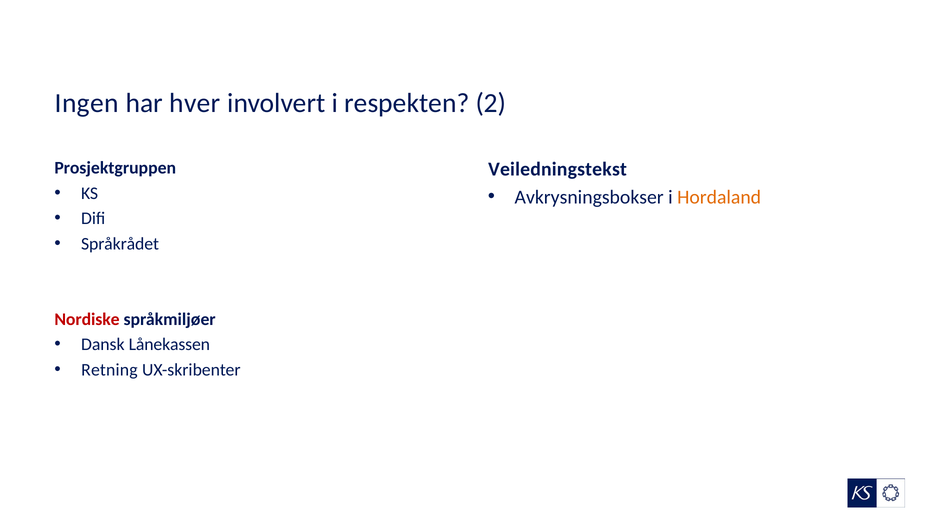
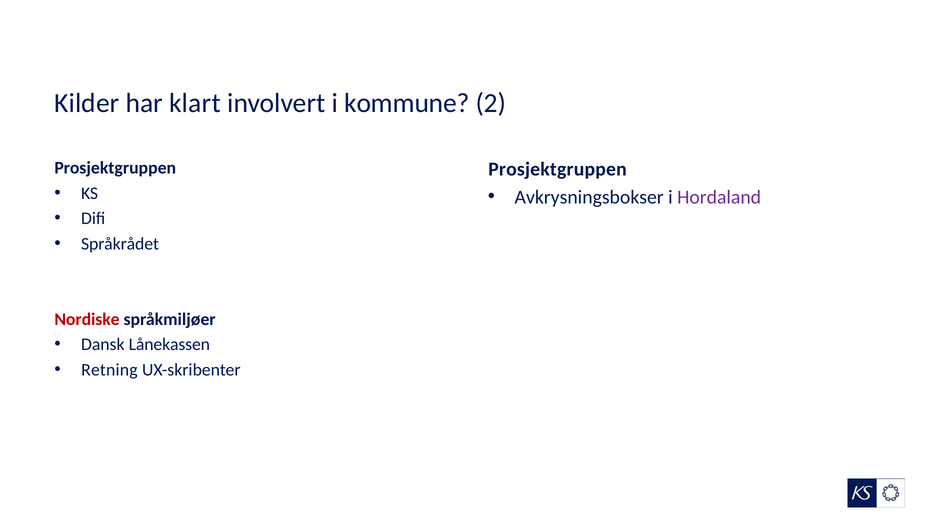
Ingen: Ingen -> Kilder (87, 103)
hver: hver -> klart (195, 103)
respekten: respekten -> kommune (407, 103)
Veiledningstekst: Veiledningstekst -> Prosjektgruppen (558, 169)
Hordaland colour: orange -> purple (719, 197)
